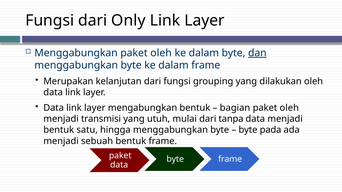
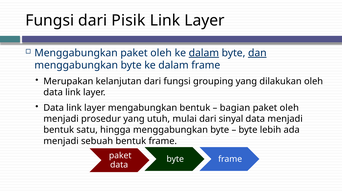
Only: Only -> Pisik (128, 21)
dalam underline: none -> present (204, 53)
transmisi: transmisi -> prosedur (101, 119)
tanpa: tanpa -> sinyal (231, 119)
pada: pada -> lebih (271, 130)
